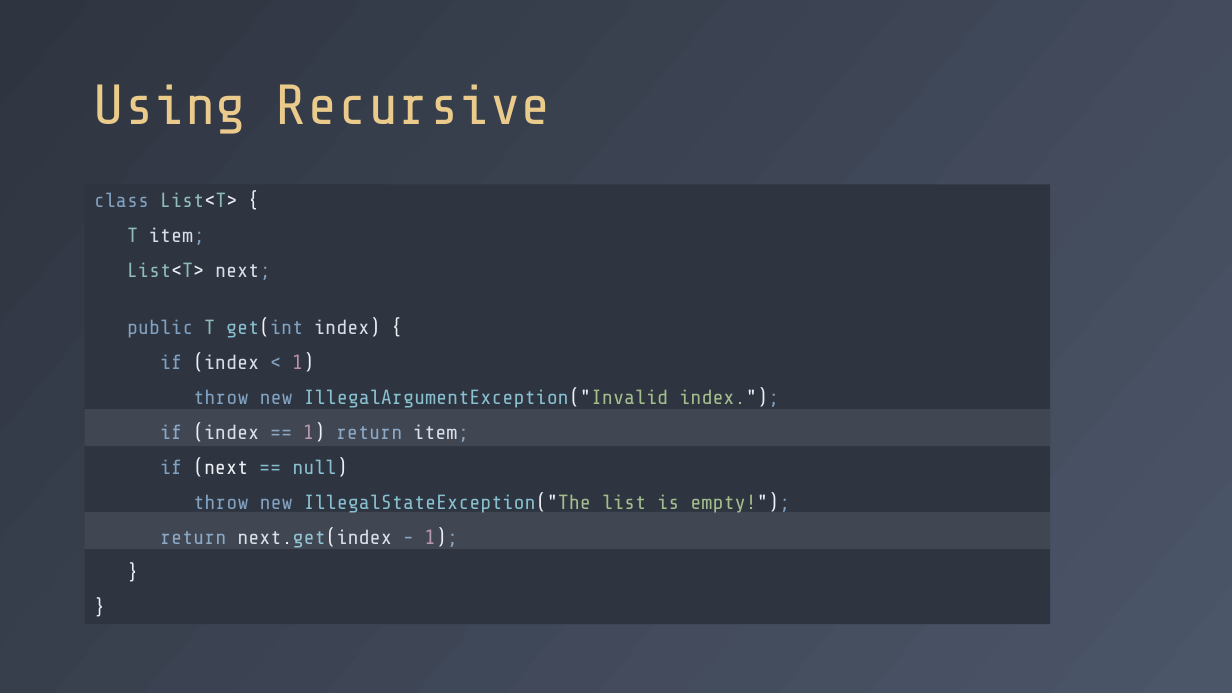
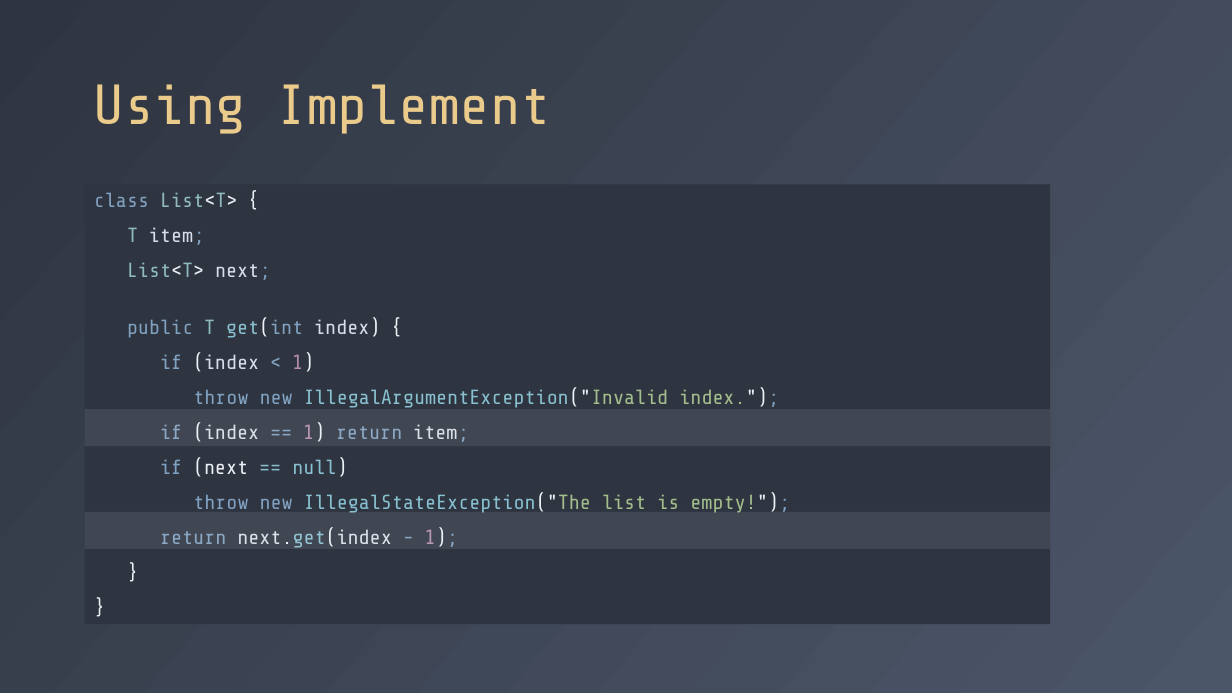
Recursive: Recursive -> Implement (414, 106)
